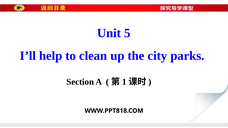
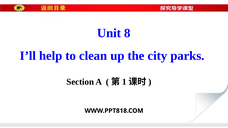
5: 5 -> 8 (127, 33)
